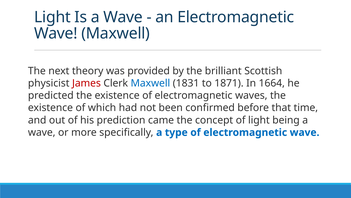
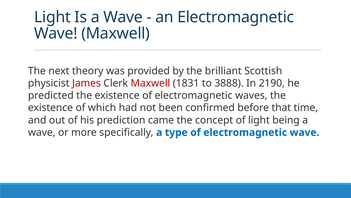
Maxwell colour: blue -> red (150, 83)
1871: 1871 -> 3888 (229, 83)
1664: 1664 -> 2190 (272, 83)
